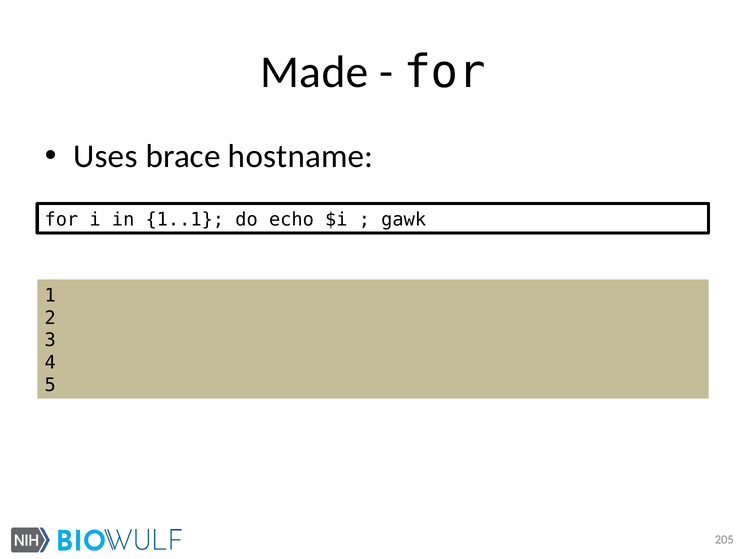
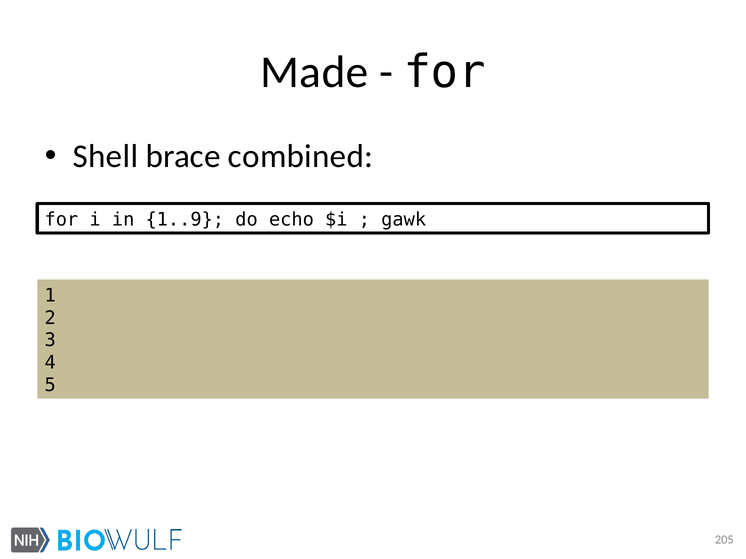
Uses: Uses -> Shell (105, 156)
hostname: hostname -> combined (301, 156)
1..1: 1..1 -> 1..9 (185, 220)
